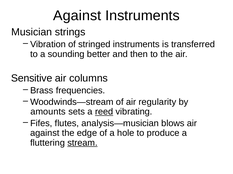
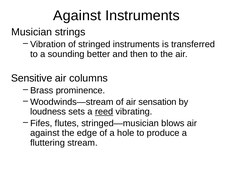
frequencies: frequencies -> prominence (80, 91)
regularity: regularity -> sensation (157, 102)
amounts: amounts -> loudness (48, 112)
analysis—musician: analysis—musician -> stringed—musician (120, 124)
stream underline: present -> none (82, 143)
